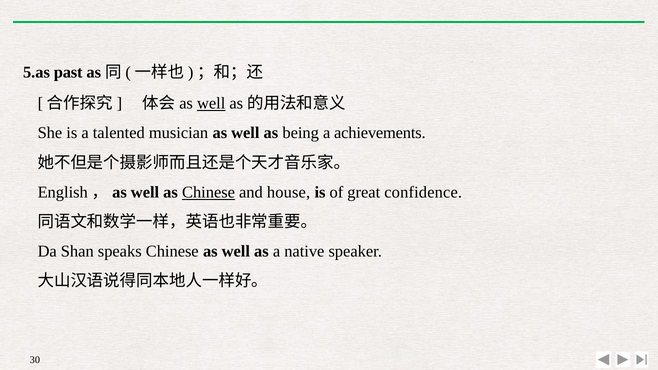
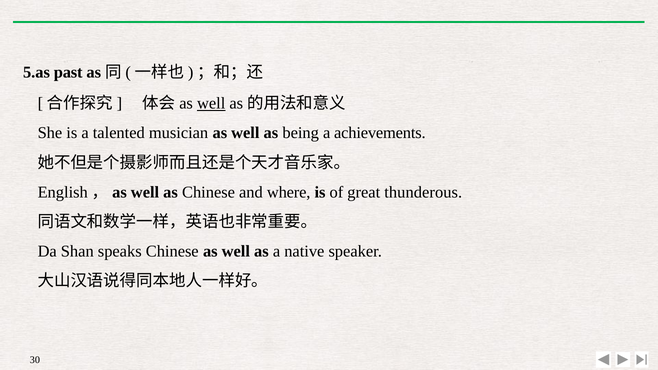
Chinese underline: present -> none (209, 192)
house: house -> where (289, 192)
confidence: confidence -> thunderous (423, 192)
